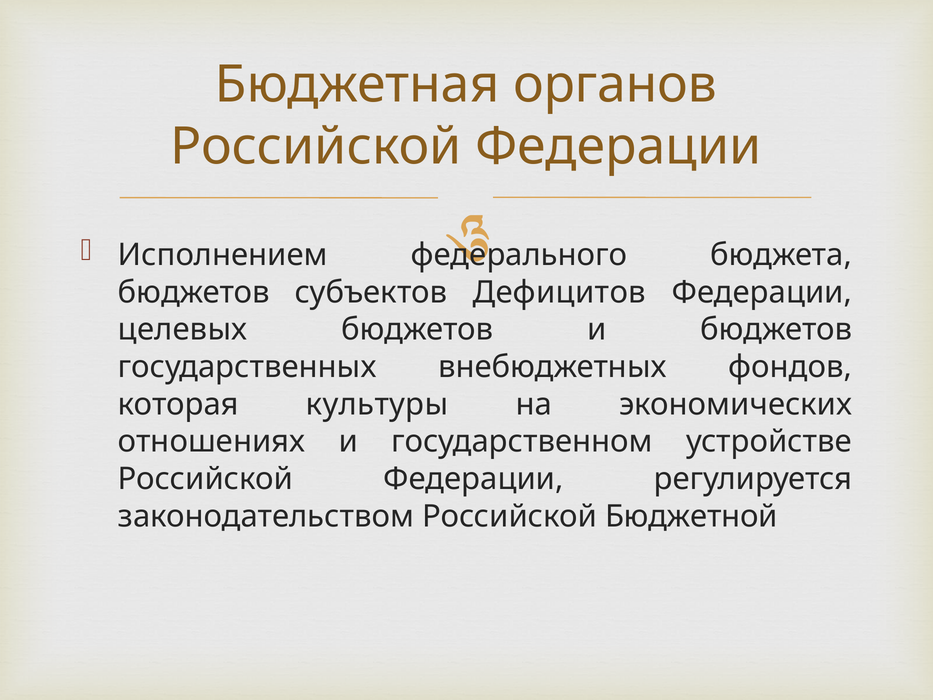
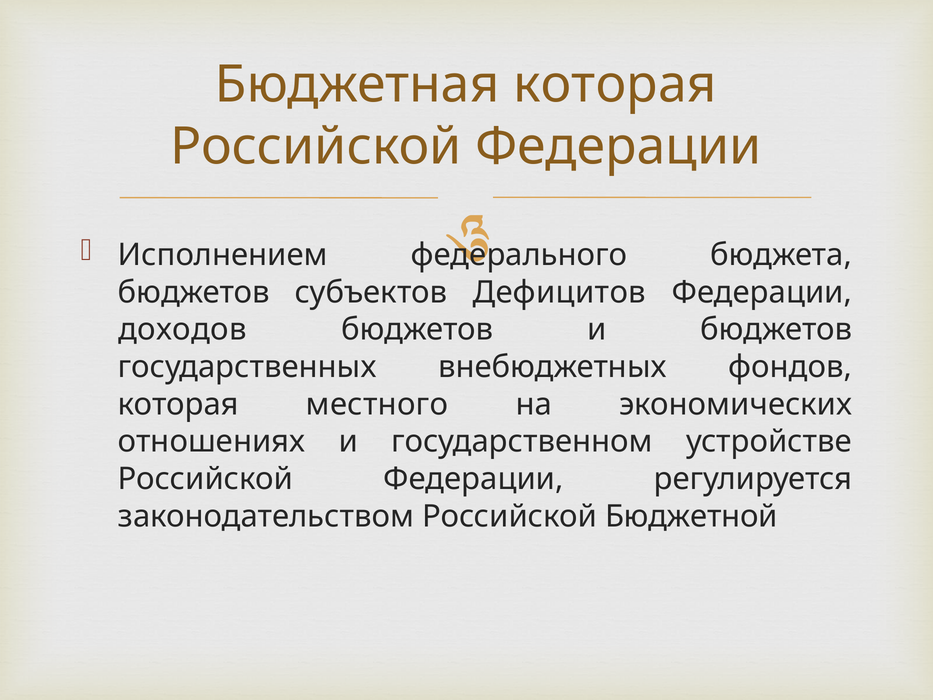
Бюджетная органов: органов -> которая (615, 84)
целевых: целевых -> доходов (182, 330)
культуры: культуры -> местного (377, 404)
